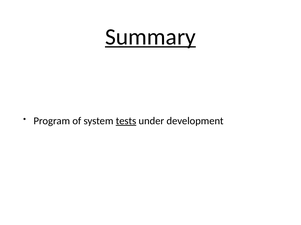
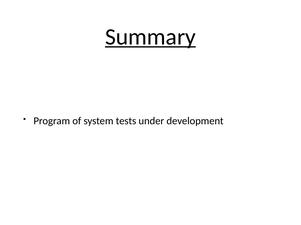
tests underline: present -> none (126, 121)
